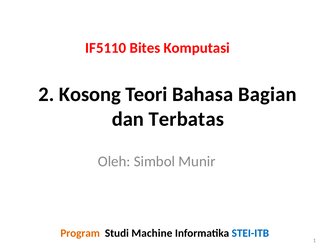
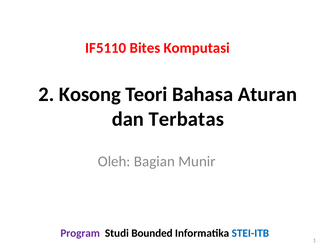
Bagian: Bagian -> Aturan (267, 94)
Simbol: Simbol -> Bagian (154, 161)
Program colour: orange -> purple (80, 233)
Machine: Machine -> Bounded (152, 233)
